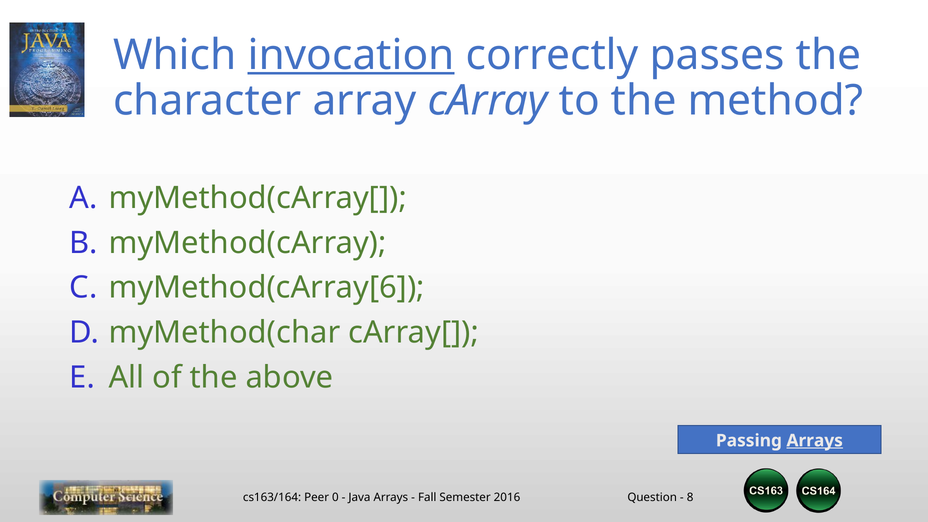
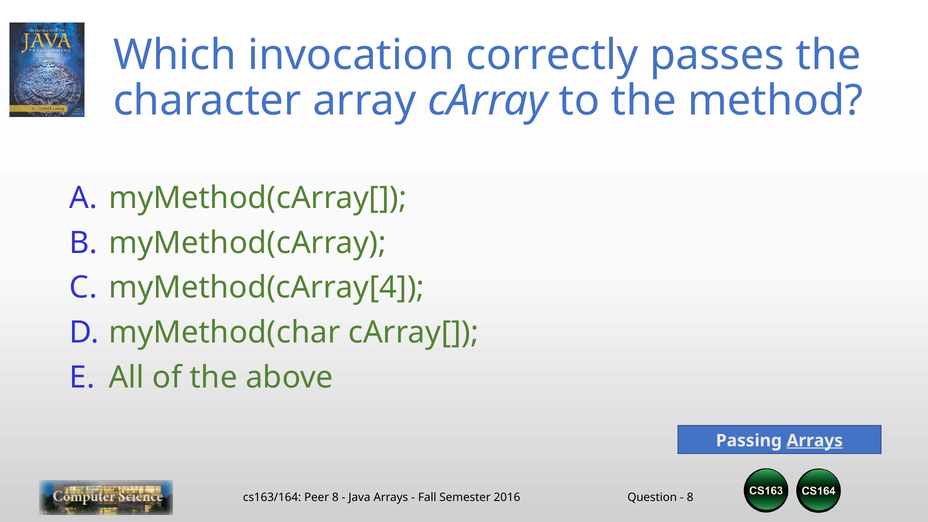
invocation underline: present -> none (351, 55)
myMethod(cArray[6: myMethod(cArray[6 -> myMethod(cArray[4 (267, 288)
Peer 0: 0 -> 8 (335, 498)
